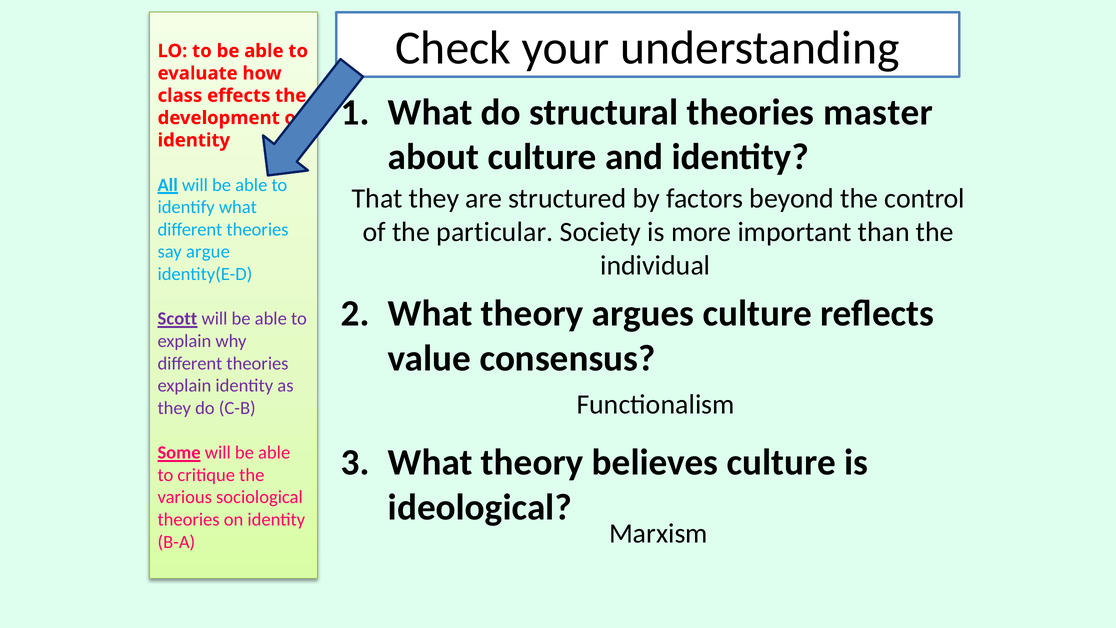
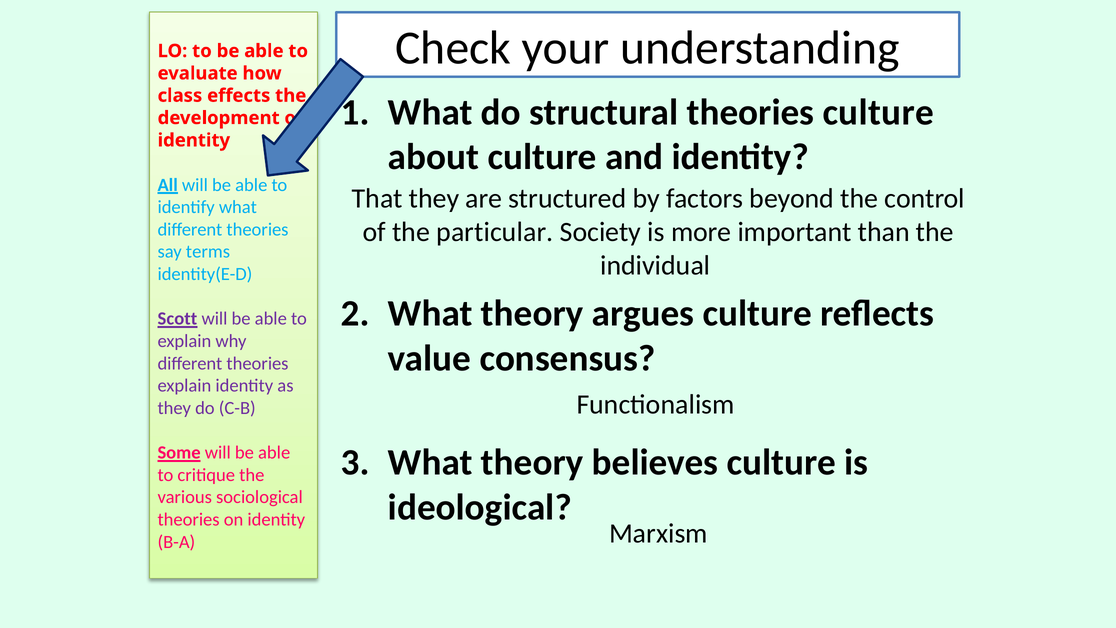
theories master: master -> culture (878, 112)
argue: argue -> terms (208, 252)
